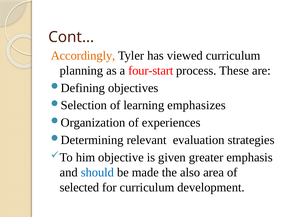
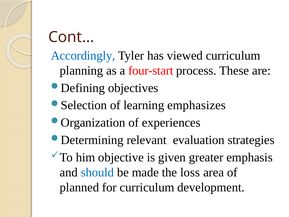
Accordingly colour: orange -> blue (83, 56)
also: also -> loss (190, 172)
selected: selected -> planned (79, 187)
